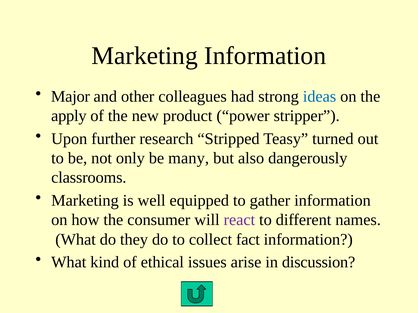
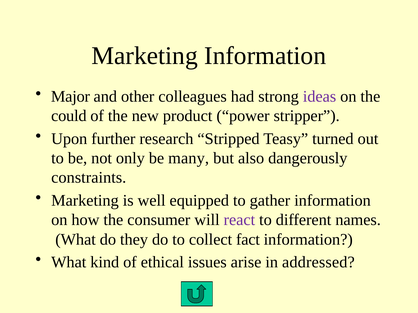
ideas colour: blue -> purple (320, 97)
apply: apply -> could (69, 116)
classrooms: classrooms -> constraints (89, 178)
discussion: discussion -> addressed (318, 262)
